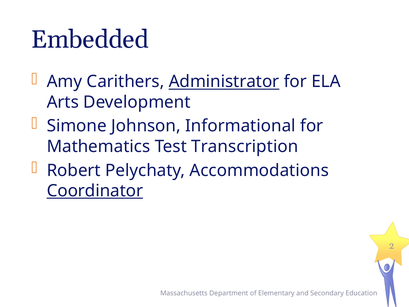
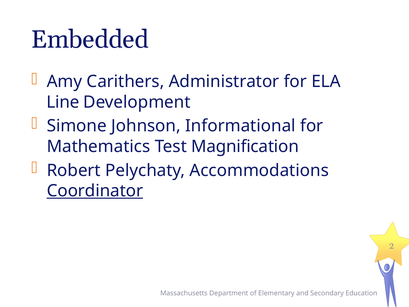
Administrator underline: present -> none (224, 82)
Arts: Arts -> Line (63, 102)
Transcription: Transcription -> Magnification (245, 146)
